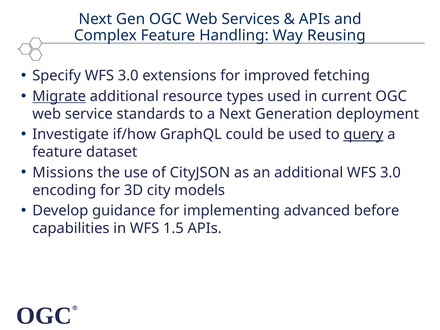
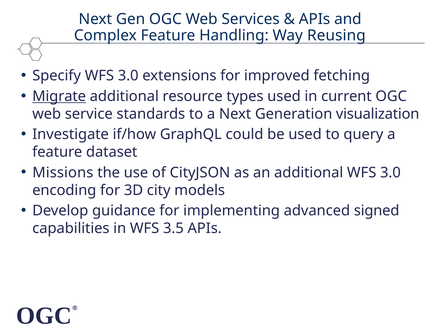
deployment: deployment -> visualization (378, 114)
query underline: present -> none (363, 134)
before: before -> signed (377, 211)
1.5: 1.5 -> 3.5 (173, 228)
